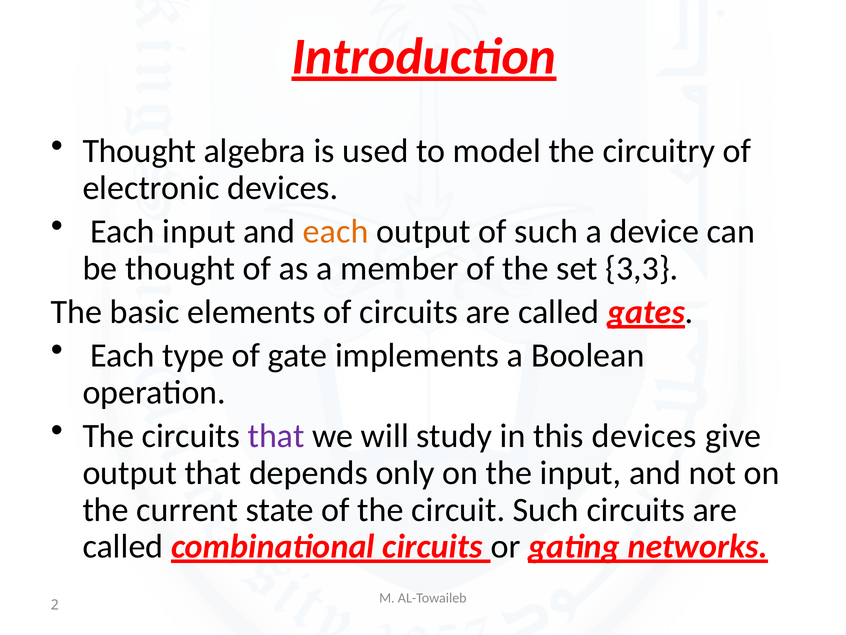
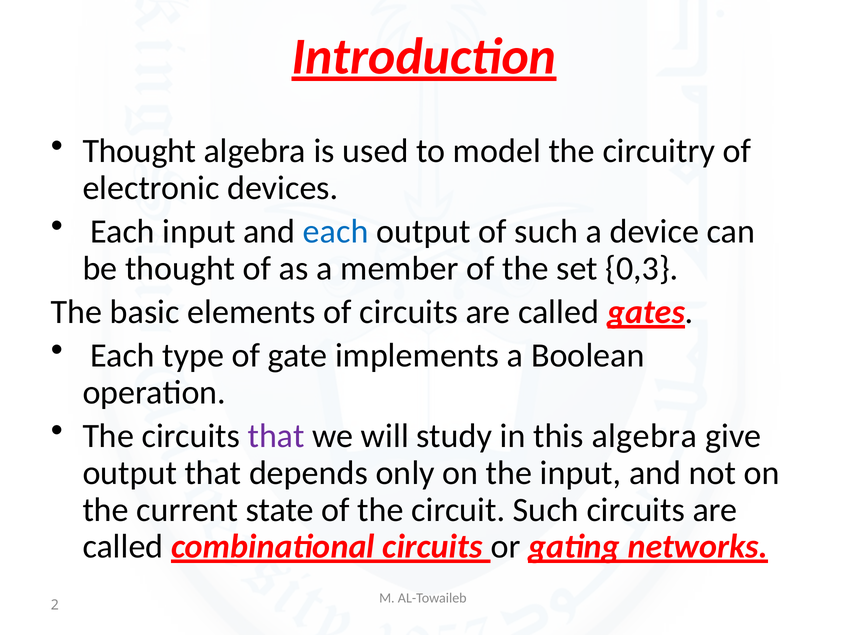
each colour: orange -> blue (336, 231)
3,3: 3,3 -> 0,3 (642, 268)
this devices: devices -> algebra (644, 436)
